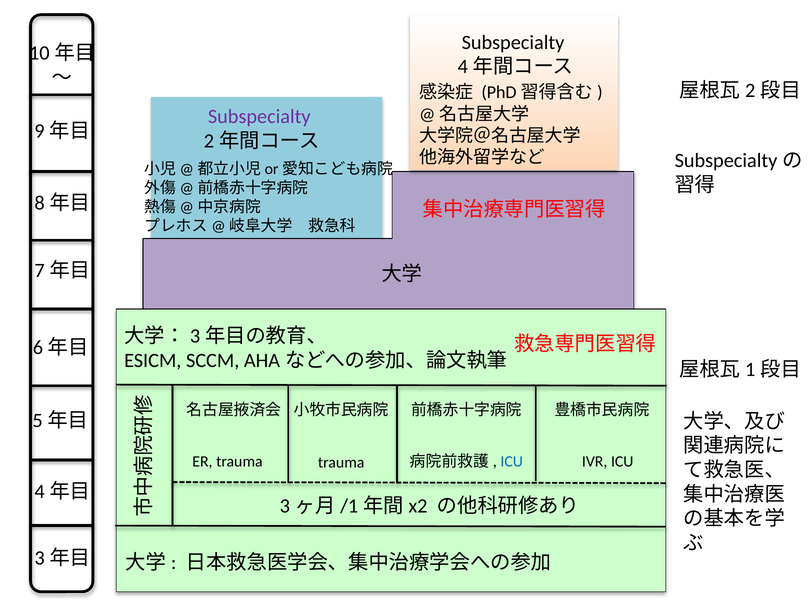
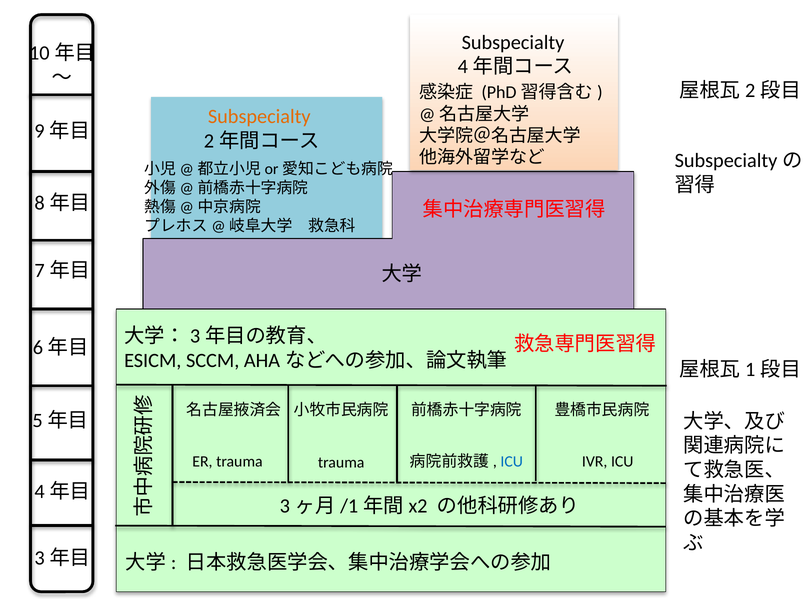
Subspecialty colour: purple -> orange (259, 117)
